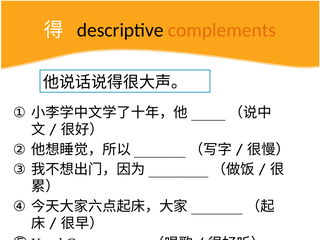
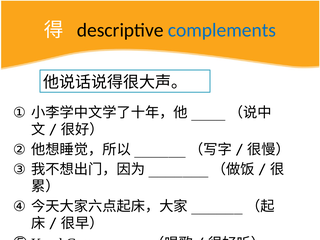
complements colour: orange -> blue (222, 30)
